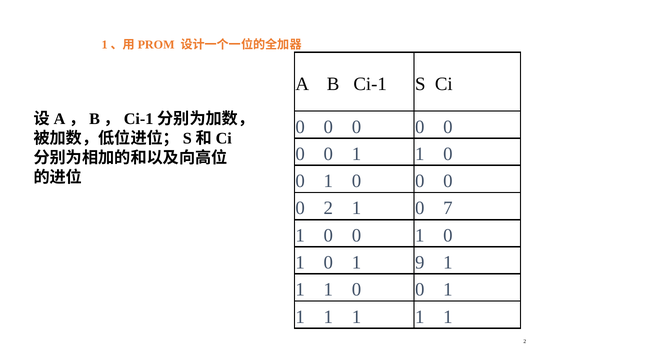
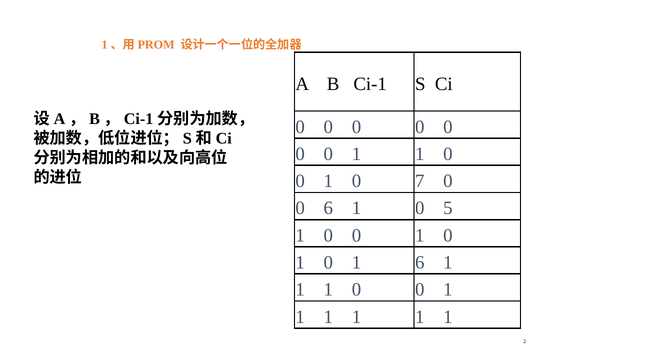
0 1 0 0: 0 -> 7 (420, 181)
0 2: 2 -> 6 (328, 208)
7: 7 -> 5 (448, 208)
1 9: 9 -> 6 (420, 263)
